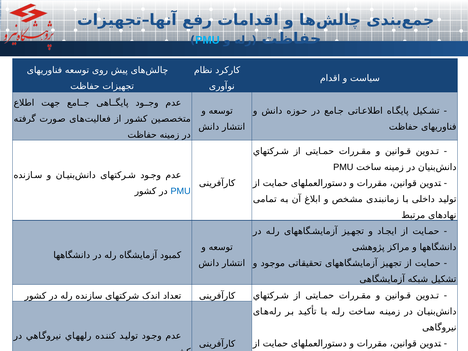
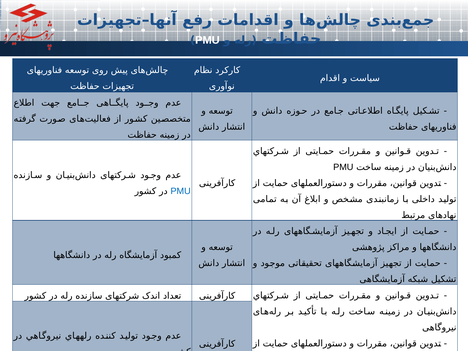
PMU colour: light blue -> white (207, 40)
